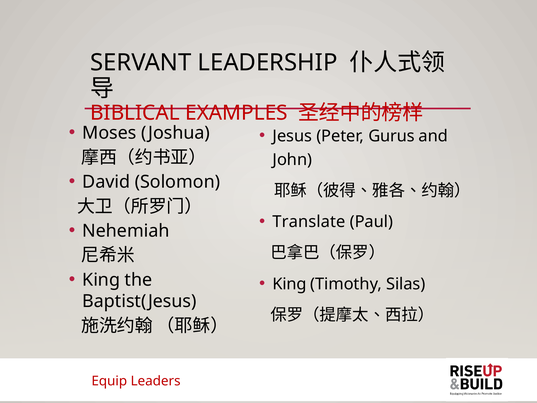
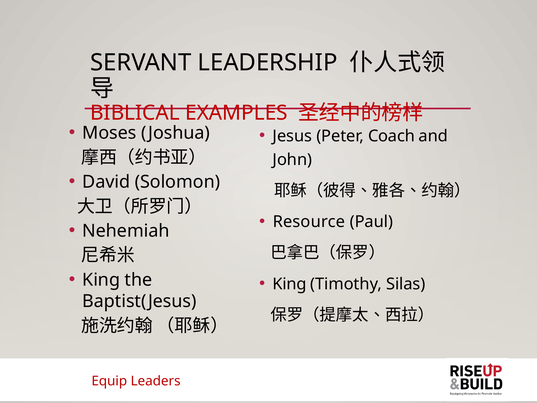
Gurus: Gurus -> Coach (391, 136)
Translate: Translate -> Resource (309, 222)
